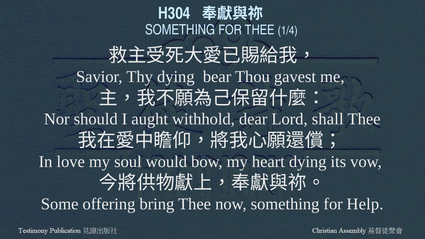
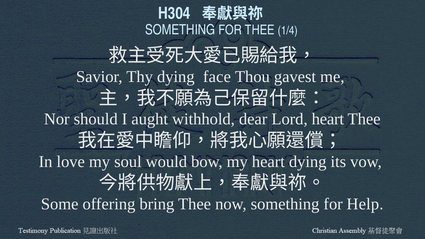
bear: bear -> face (217, 77)
Lord shall: shall -> heart (328, 119)
